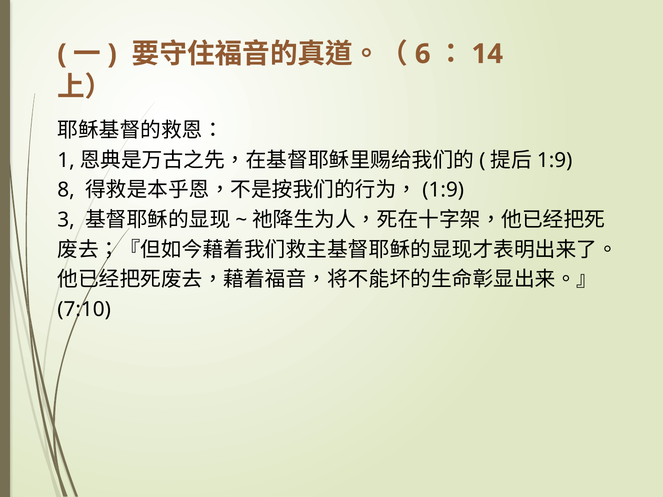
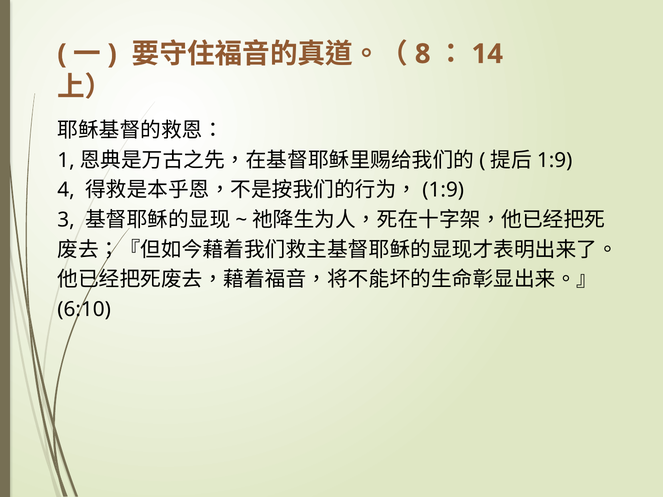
6: 6 -> 8 (423, 54)
8: 8 -> 4 (66, 190)
7:10: 7:10 -> 6:10 (84, 310)
